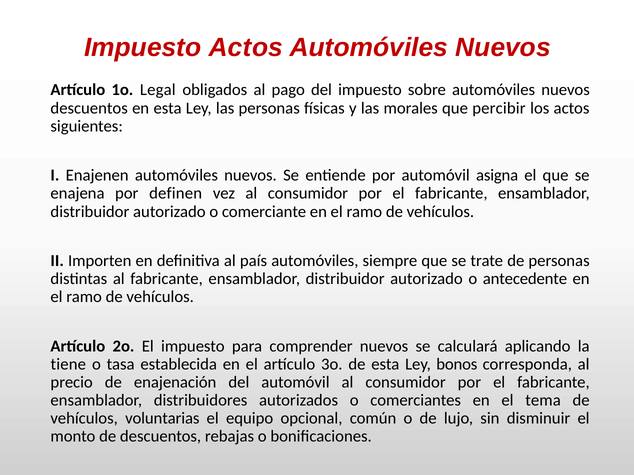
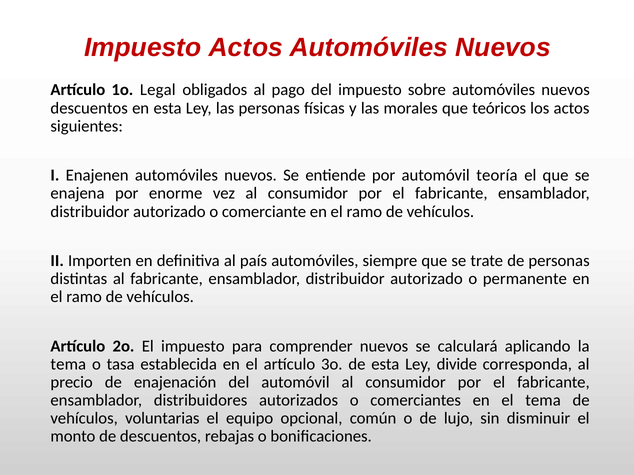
percibir: percibir -> teóricos (499, 108)
asigna: asigna -> teoría (497, 176)
definen: definen -> enorme (176, 194)
antecedente: antecedente -> permanente (525, 279)
tiene: tiene -> tema (68, 365)
bonos: bonos -> divide (457, 365)
